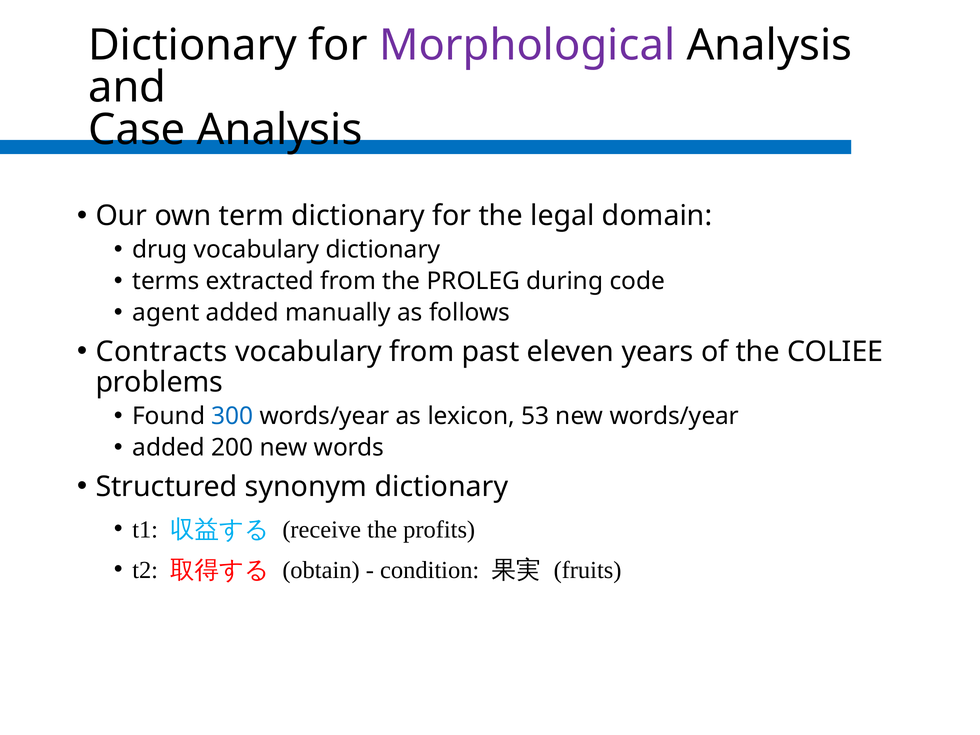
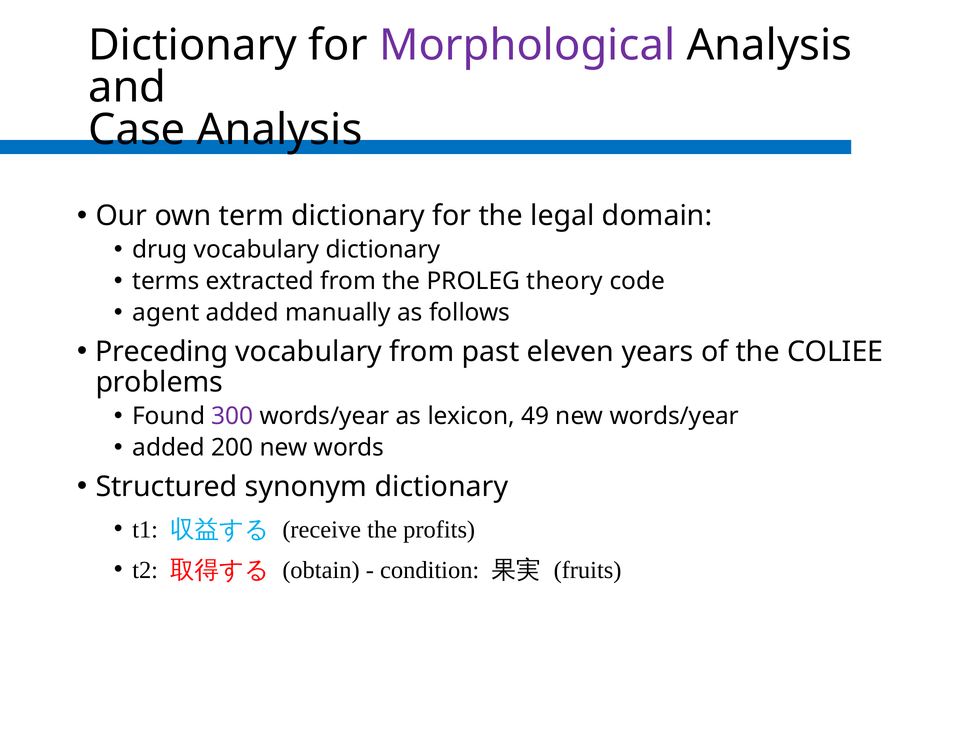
during: during -> theory (565, 281)
Contracts: Contracts -> Preceding (162, 352)
300 colour: blue -> purple (232, 416)
53: 53 -> 49 (535, 416)
